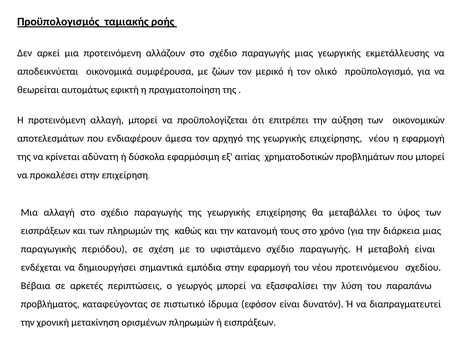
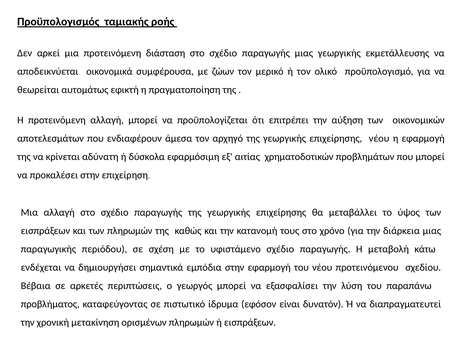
αλλάζουν: αλλάζουν -> διάσταση (166, 53)
μεταβολή είναι: είναι -> κάτω (425, 249)
